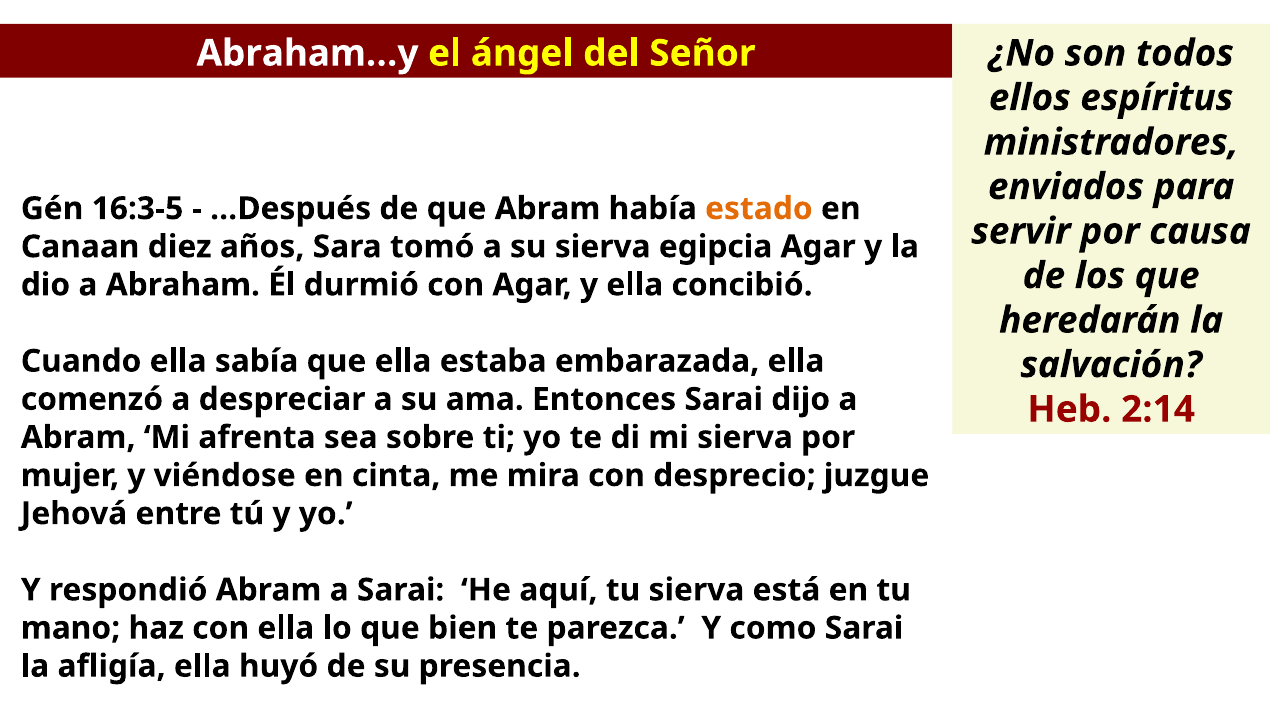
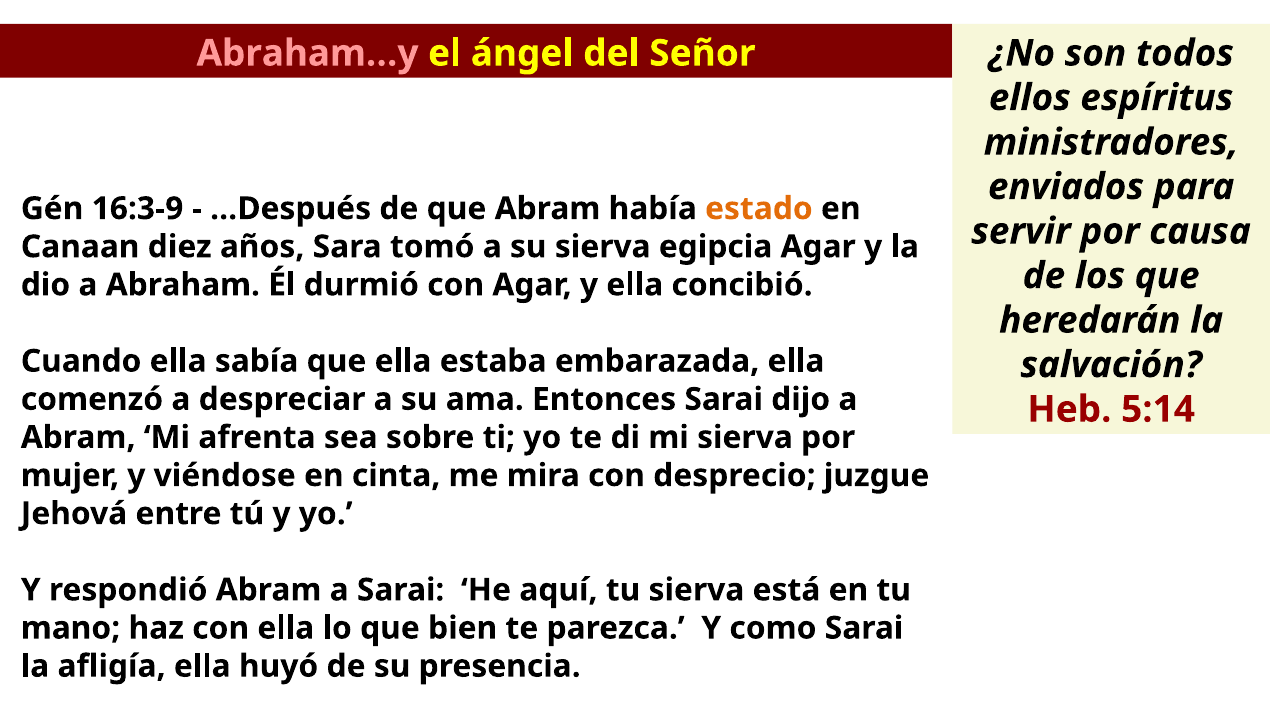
Abraham…y colour: white -> pink (308, 53)
16:3-5: 16:3-5 -> 16:3-9 (138, 209)
2:14: 2:14 -> 5:14 (1158, 409)
